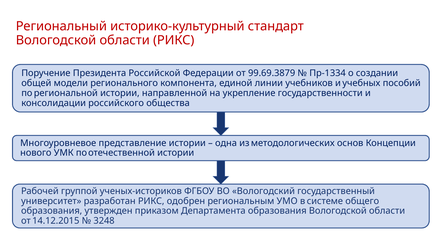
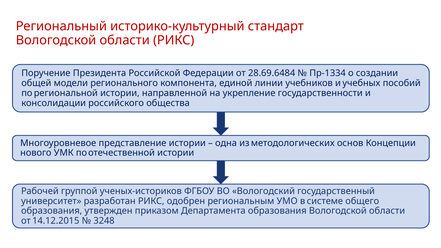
99.69.3879: 99.69.3879 -> 28.69.6484 (272, 73)
